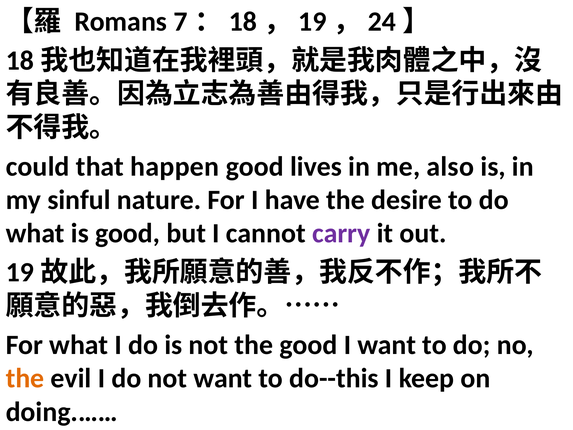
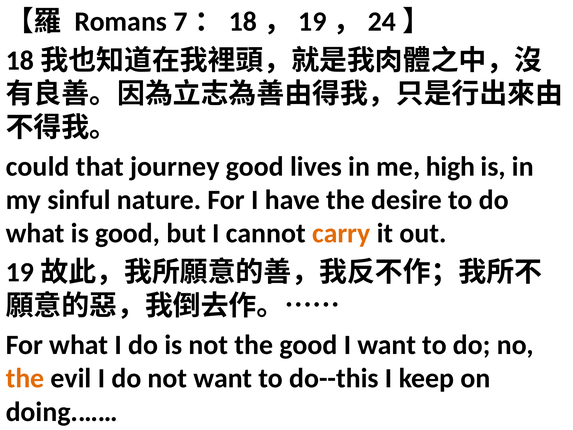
happen: happen -> journey (175, 166)
also: also -> high (451, 166)
carry colour: purple -> orange (341, 233)
